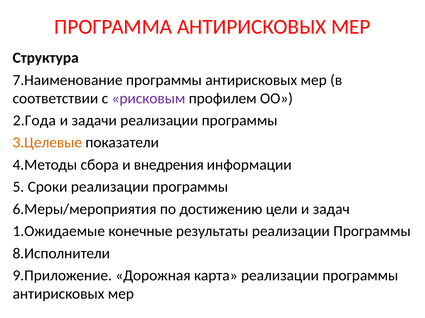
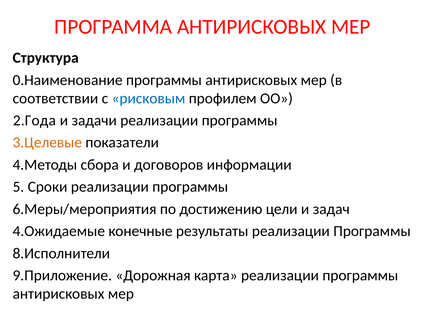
7.Наименование: 7.Наименование -> 0.Наименование (68, 80)
рисковым colour: purple -> blue (148, 99)
внедрения: внедрения -> договоров (169, 165)
1.Ожидаемые: 1.Ожидаемые -> 4.Ожидаемые (59, 232)
